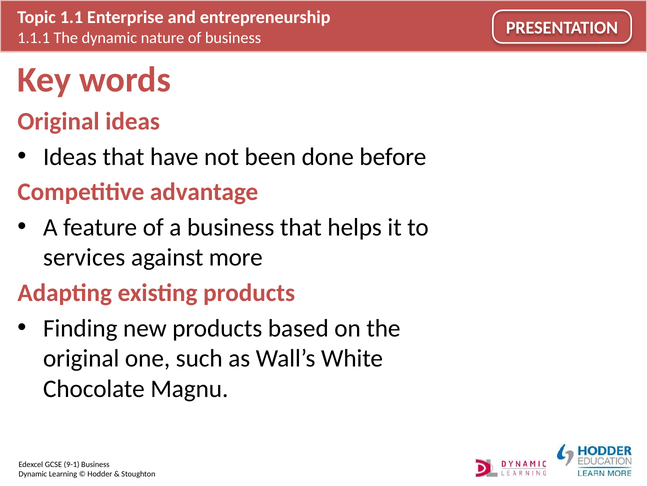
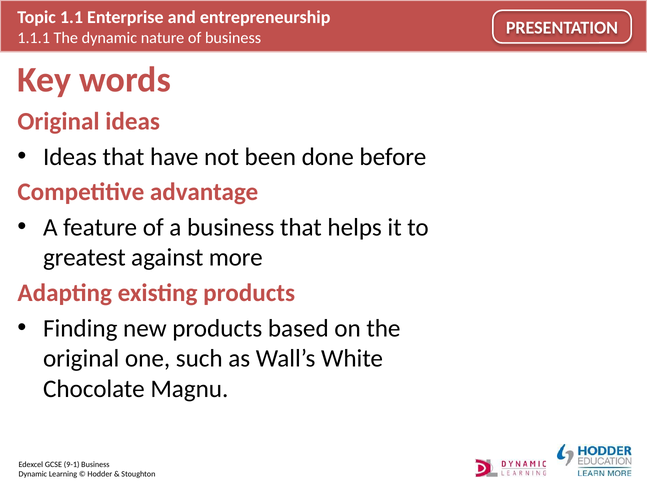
services: services -> greatest (84, 257)
